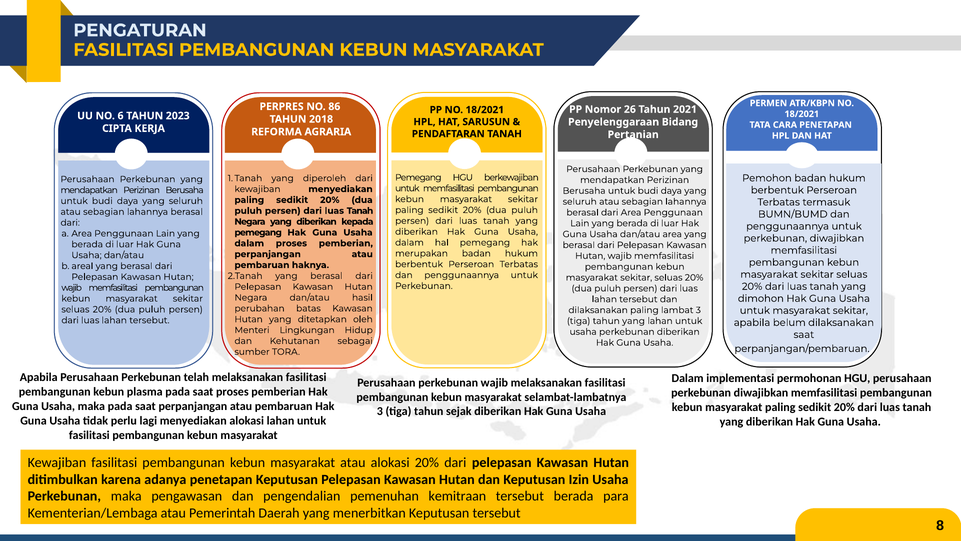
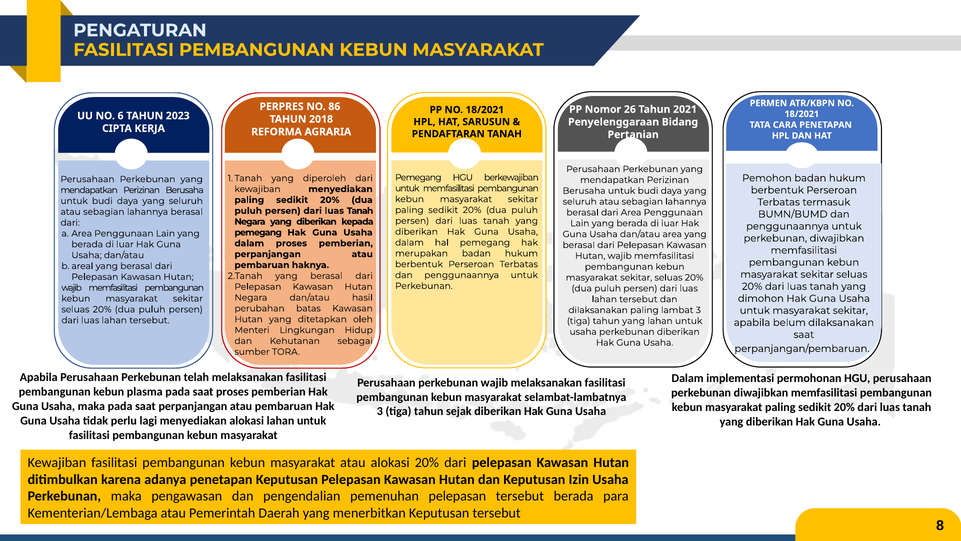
pemenuhan kemitraan: kemitraan -> pelepasan (457, 496)
